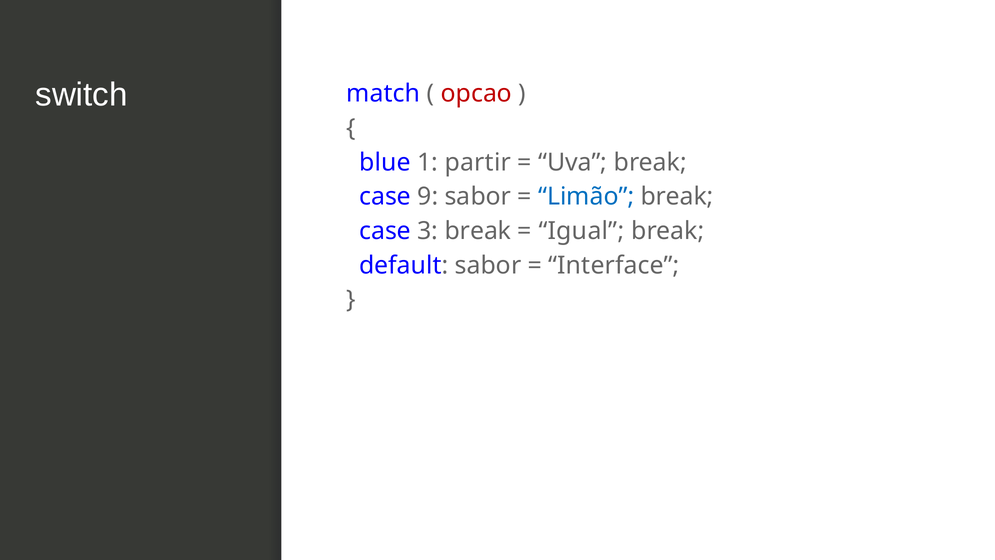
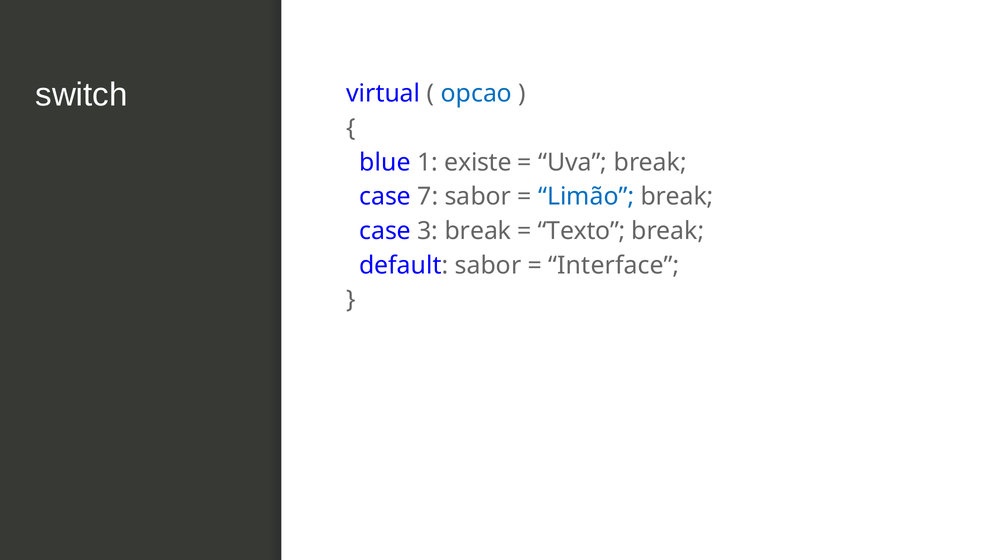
match: match -> virtual (383, 94)
opcao colour: red -> blue (476, 94)
partir: partir -> existe (478, 162)
9: 9 -> 7 (428, 197)
Igual: Igual -> Texto (582, 231)
